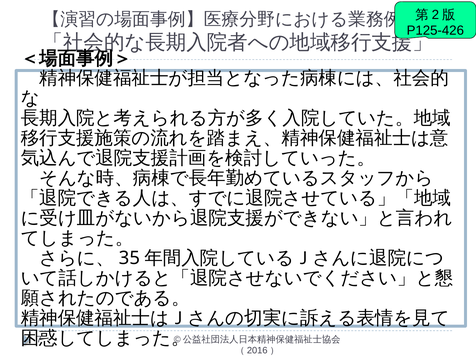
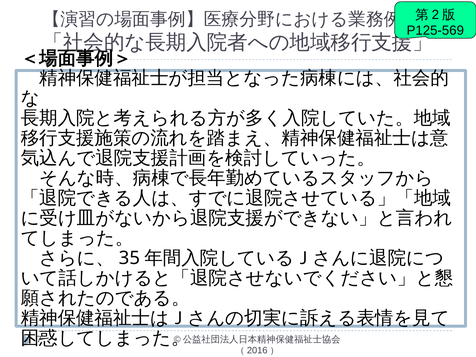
P125-426: P125-426 -> P125-569 (435, 31)
